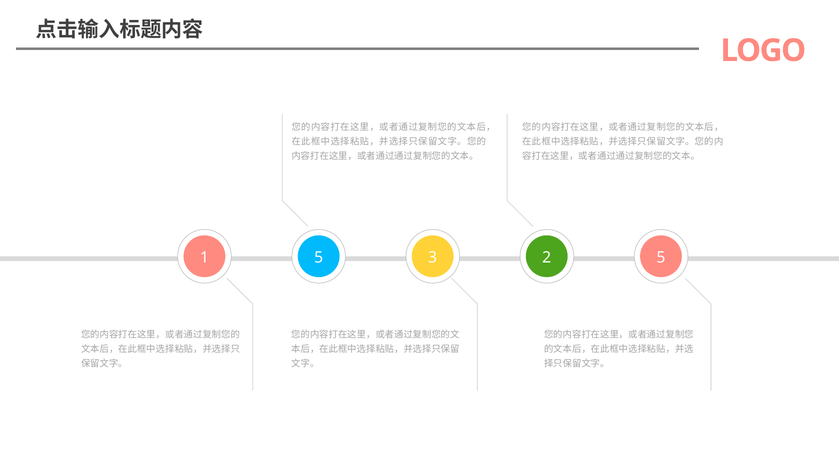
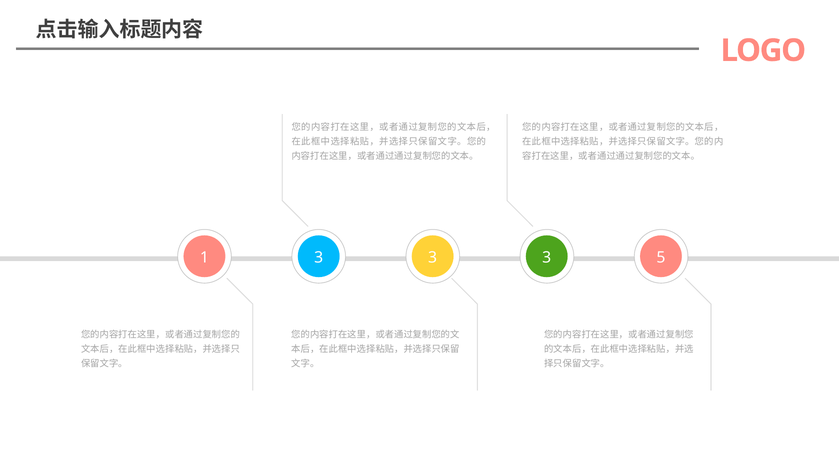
1 5: 5 -> 3 (319, 257)
2: 2 -> 3 (547, 257)
